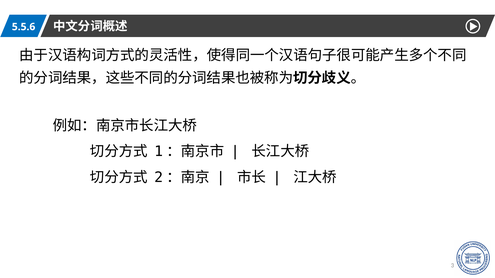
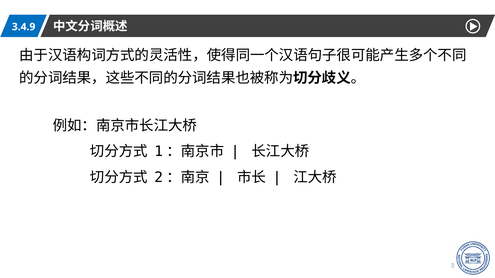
5.5.6: 5.5.6 -> 3.4.9 (24, 27)
